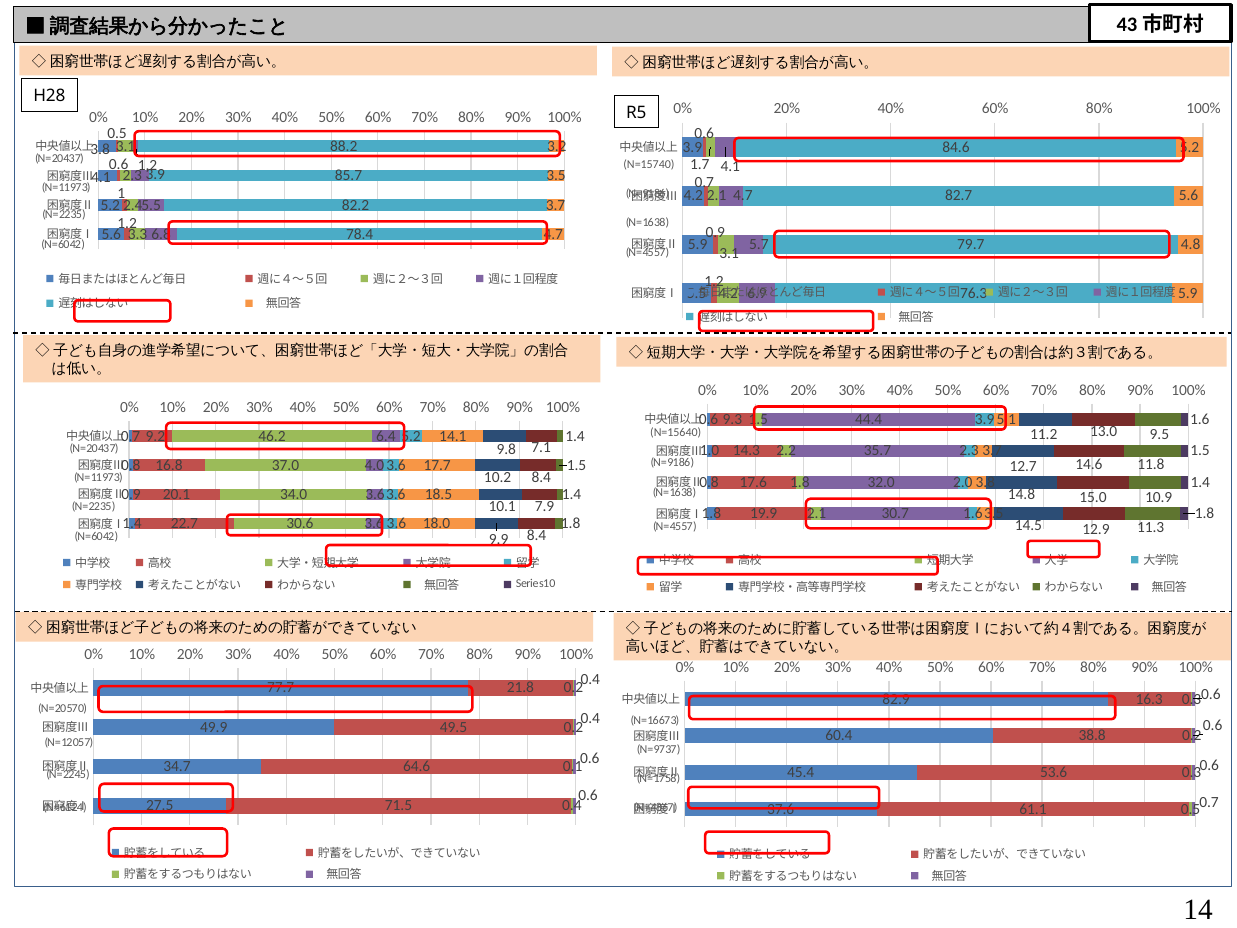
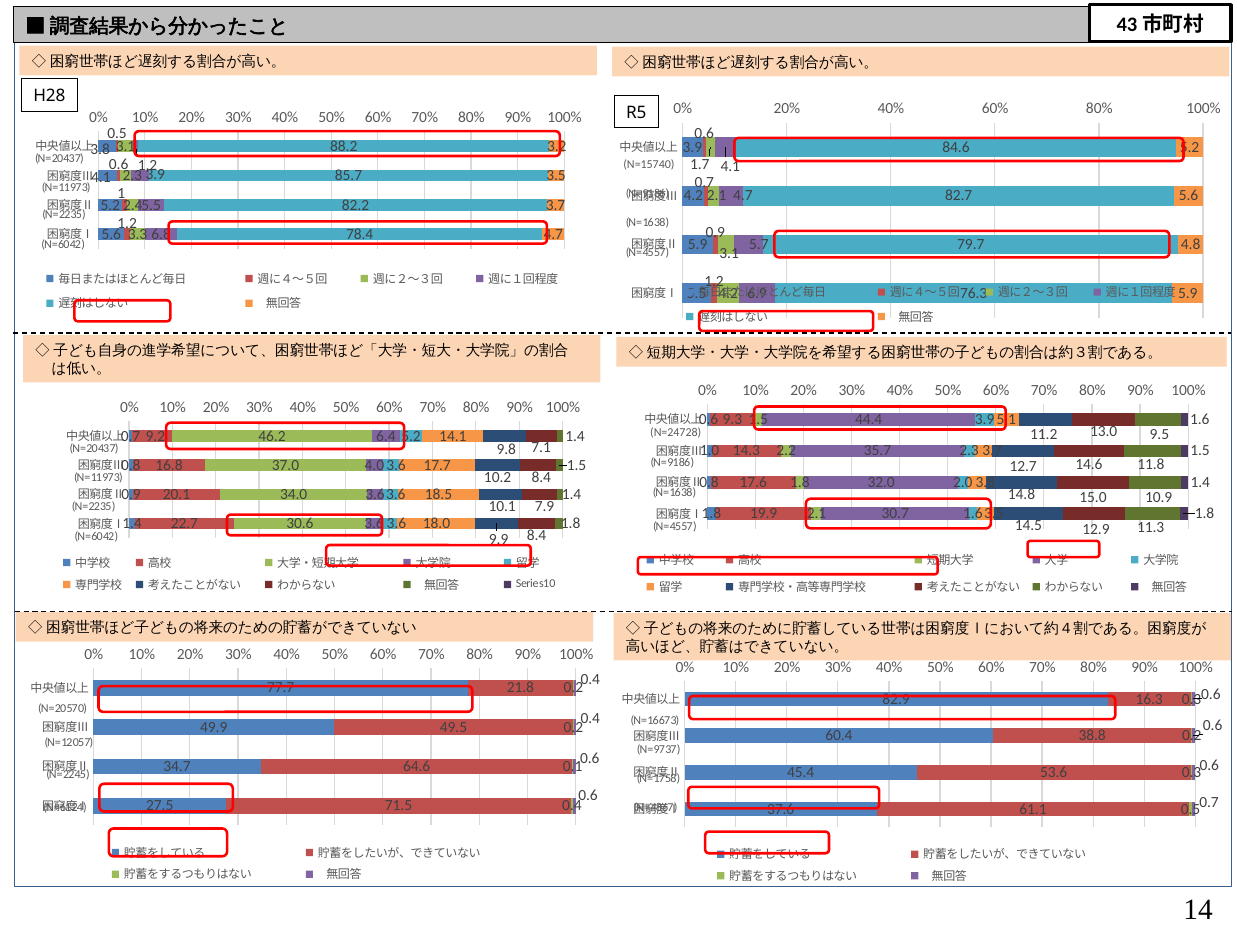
N=15640: N=15640 -> N=24728 (676, 432)
